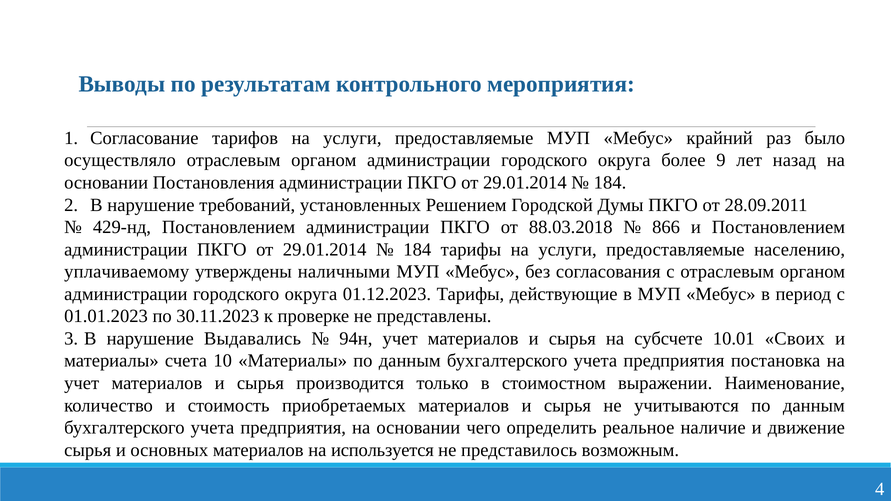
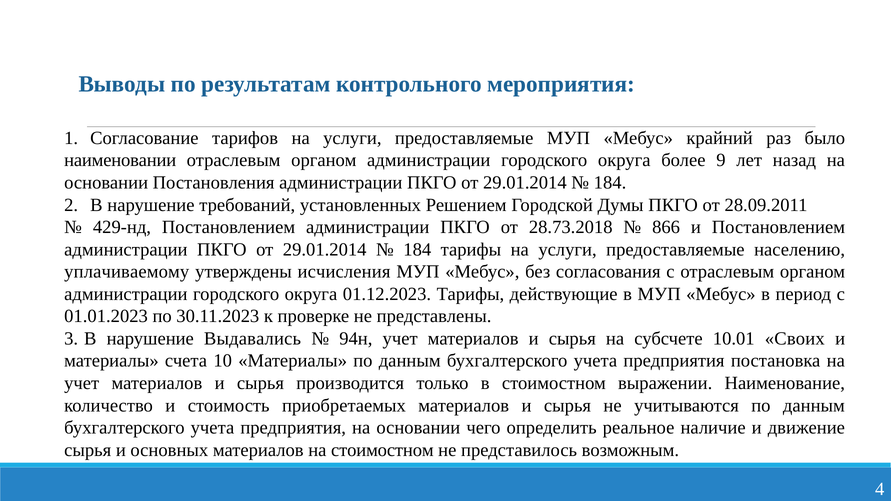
осуществляло: осуществляло -> наименовании (120, 160)
88.03.2018: 88.03.2018 -> 28.73.2018 (571, 227)
наличными: наличными -> исчисления (344, 272)
на используется: используется -> стоимостном (382, 450)
